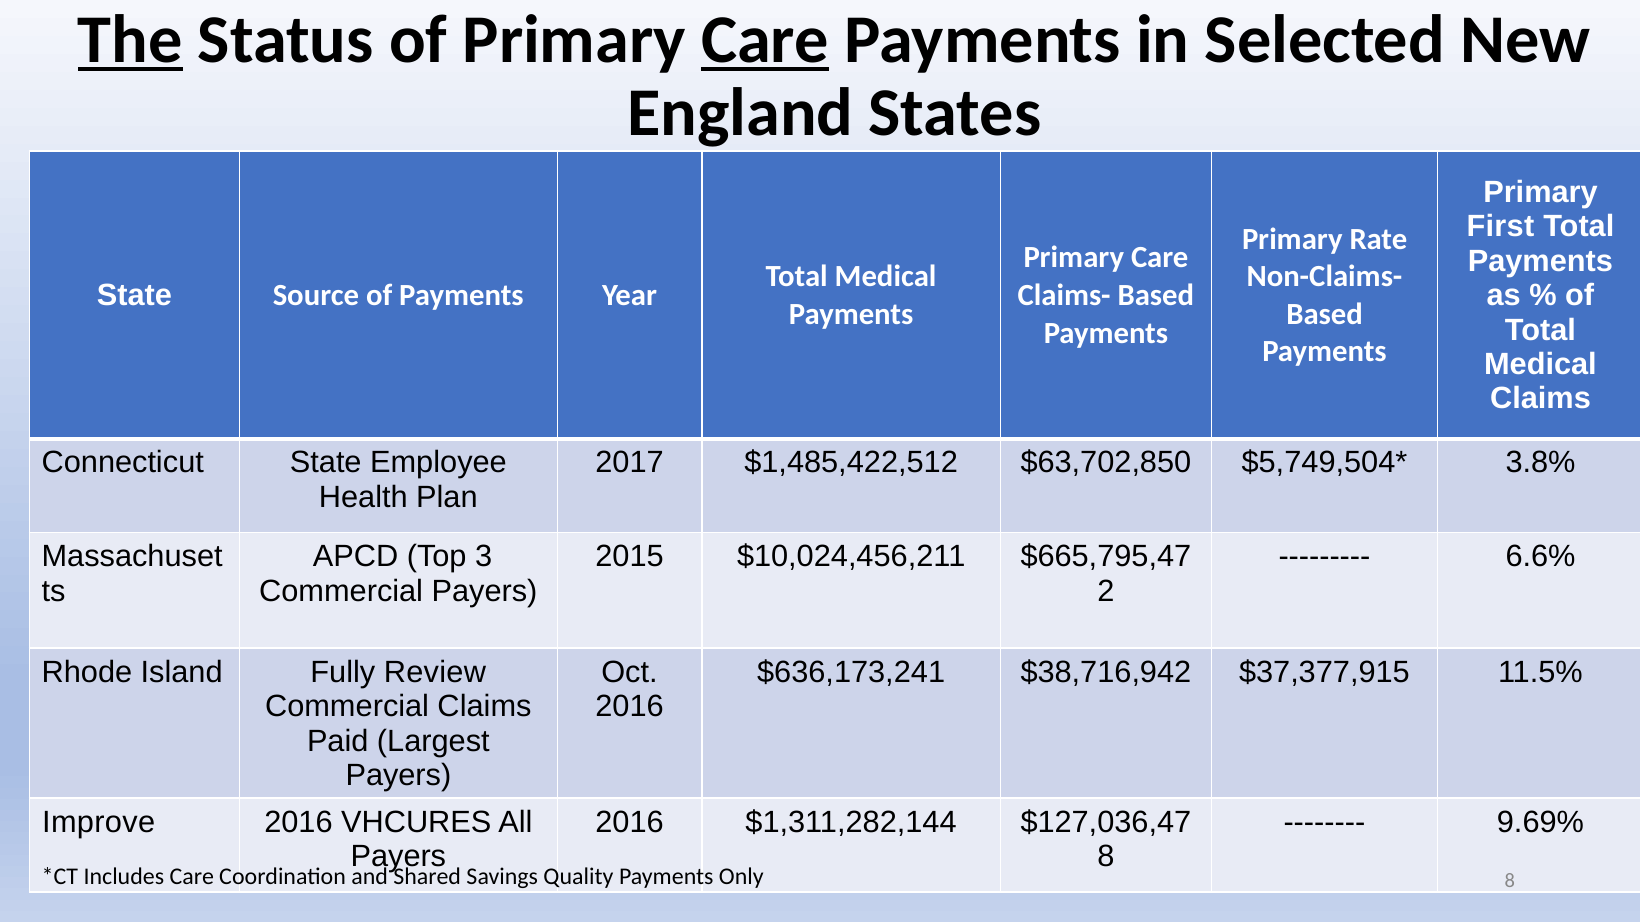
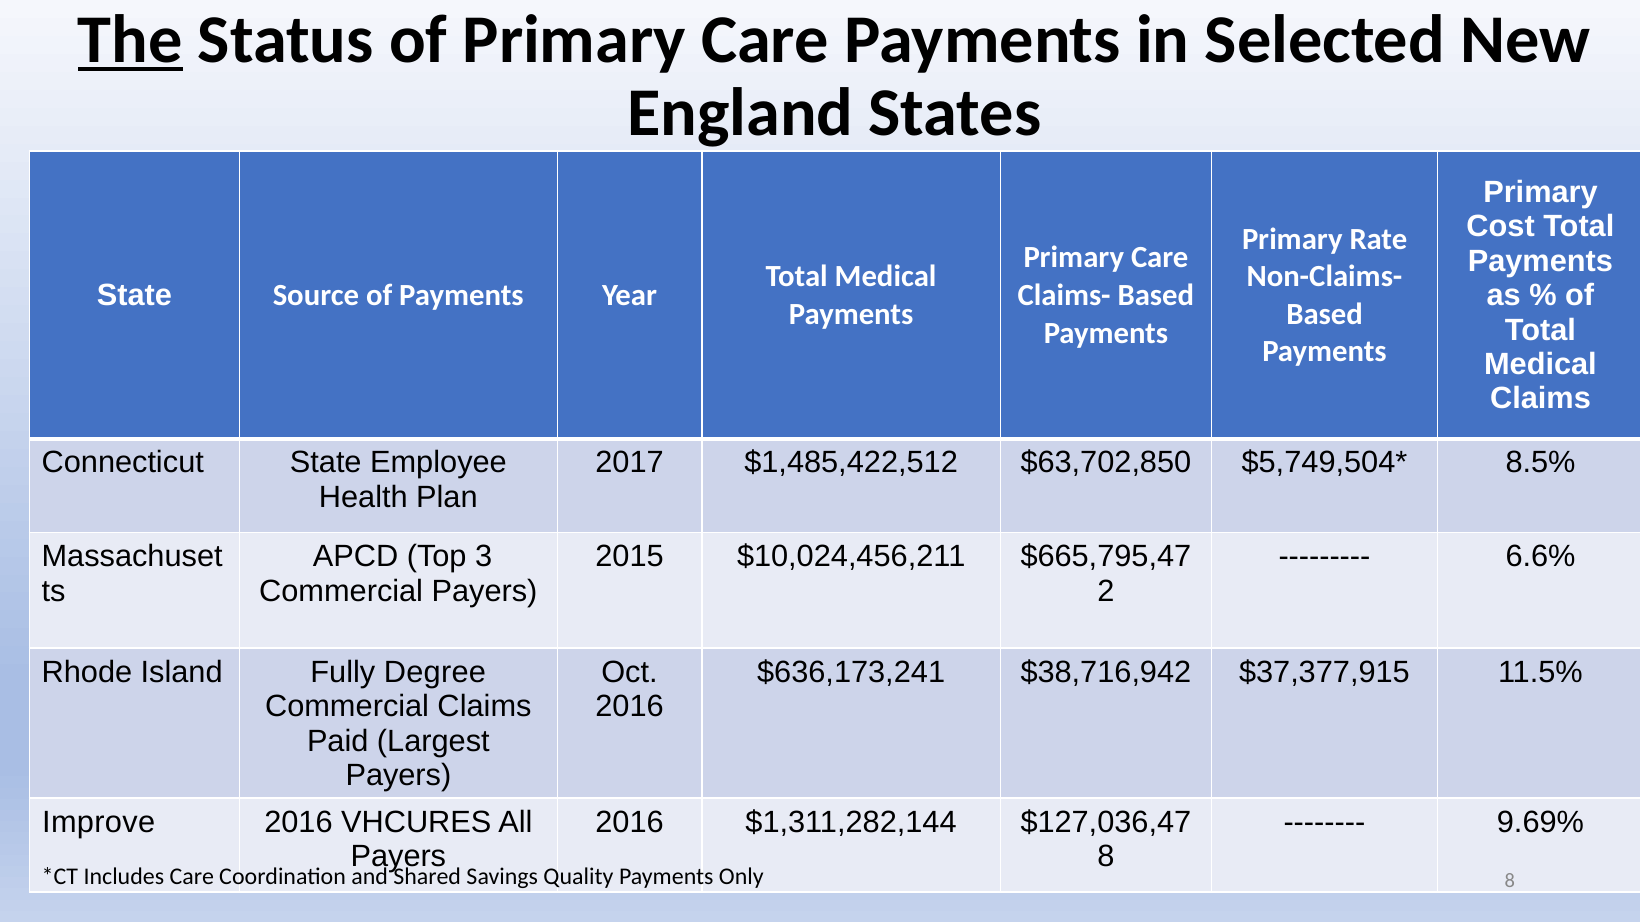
Care underline: present -> none (765, 40)
First: First -> Cost (1501, 227)
3.8%: 3.8% -> 8.5% (1541, 463)
Review: Review -> Degree (435, 672)
